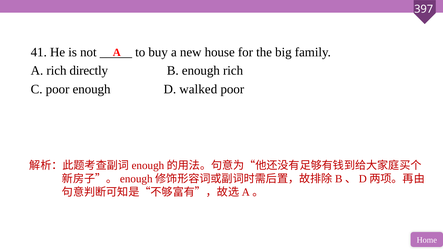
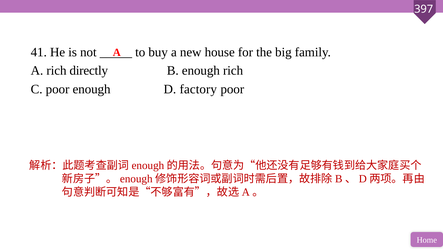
walked: walked -> factory (198, 89)
